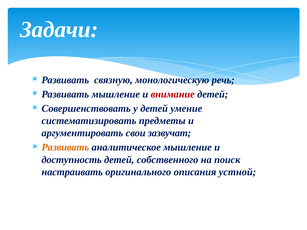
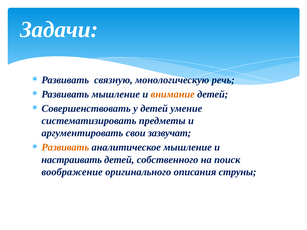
внимание colour: red -> orange (173, 94)
доступность: доступность -> настраивать (72, 160)
настраивать: настраивать -> воображение (72, 172)
устной: устной -> струны (238, 172)
